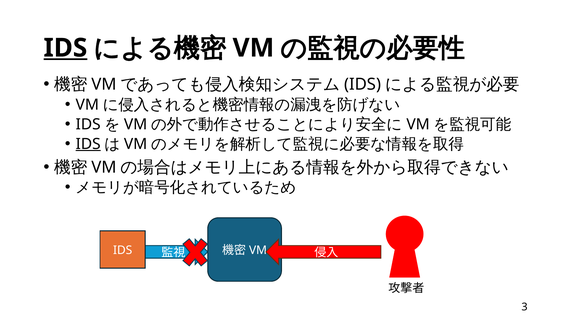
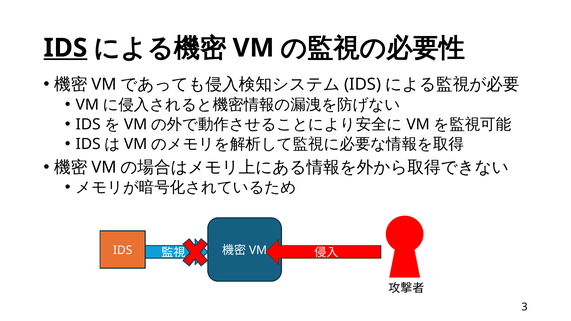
IDS underline: present -> none (88, 144)
